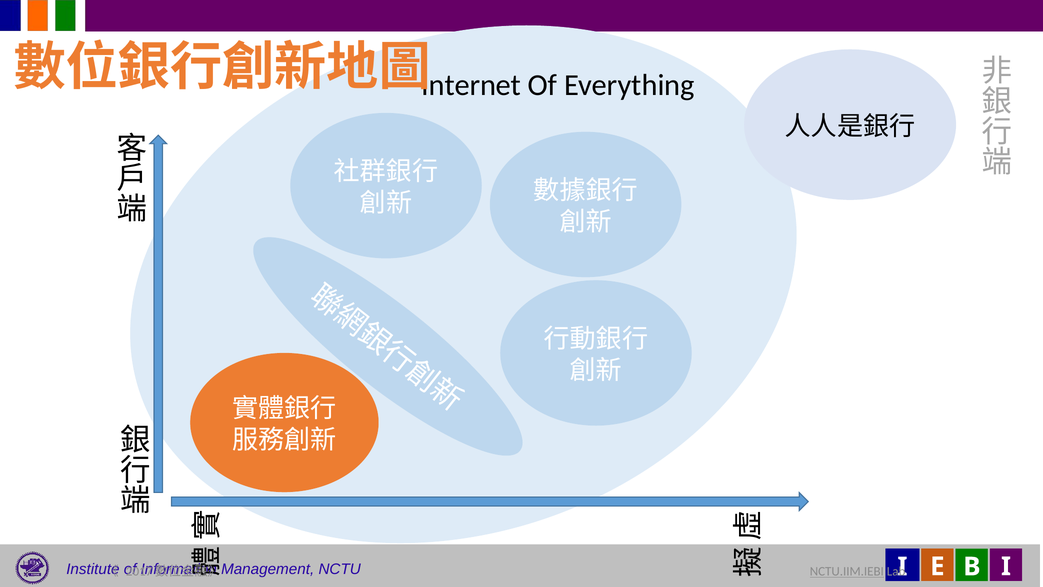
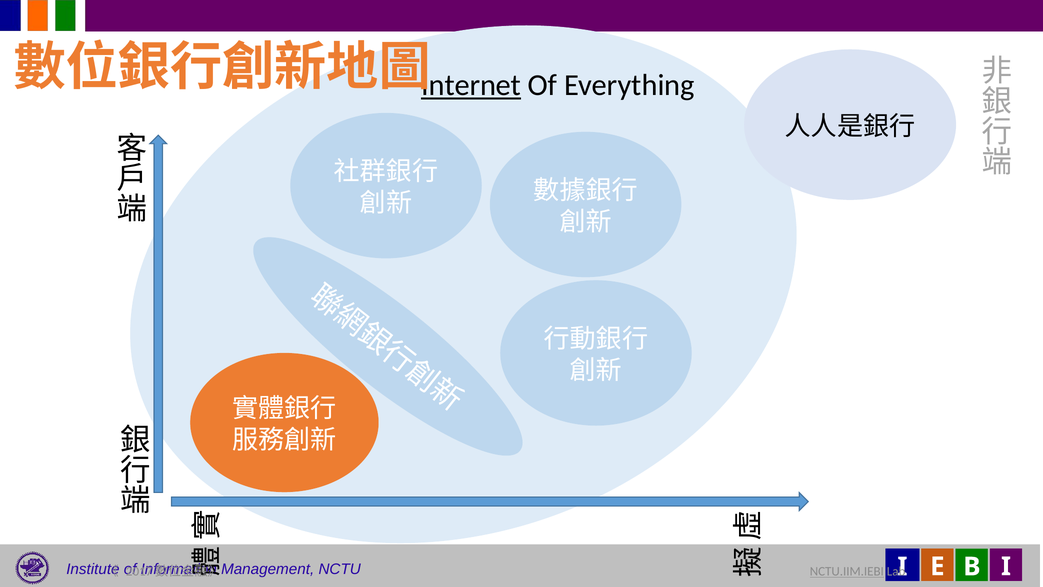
Internet underline: none -> present (471, 85)
